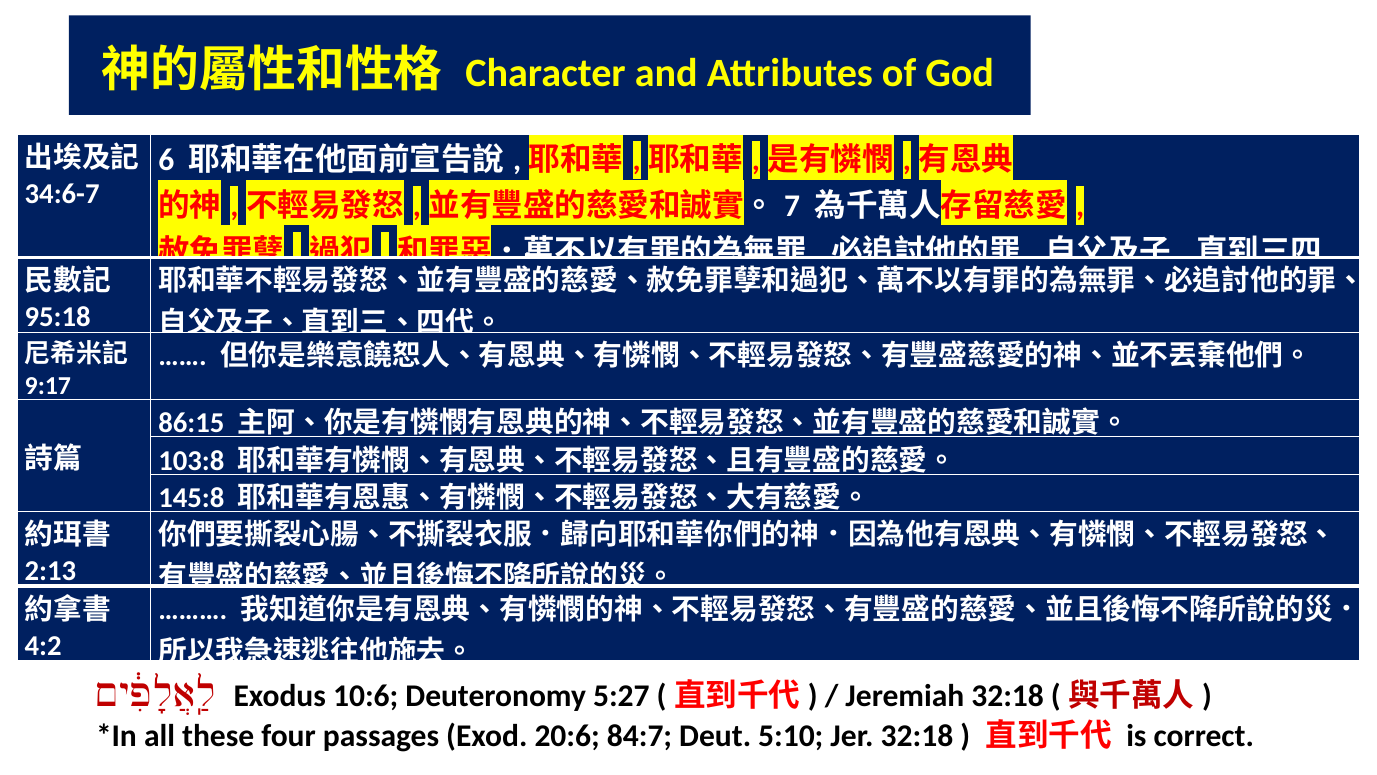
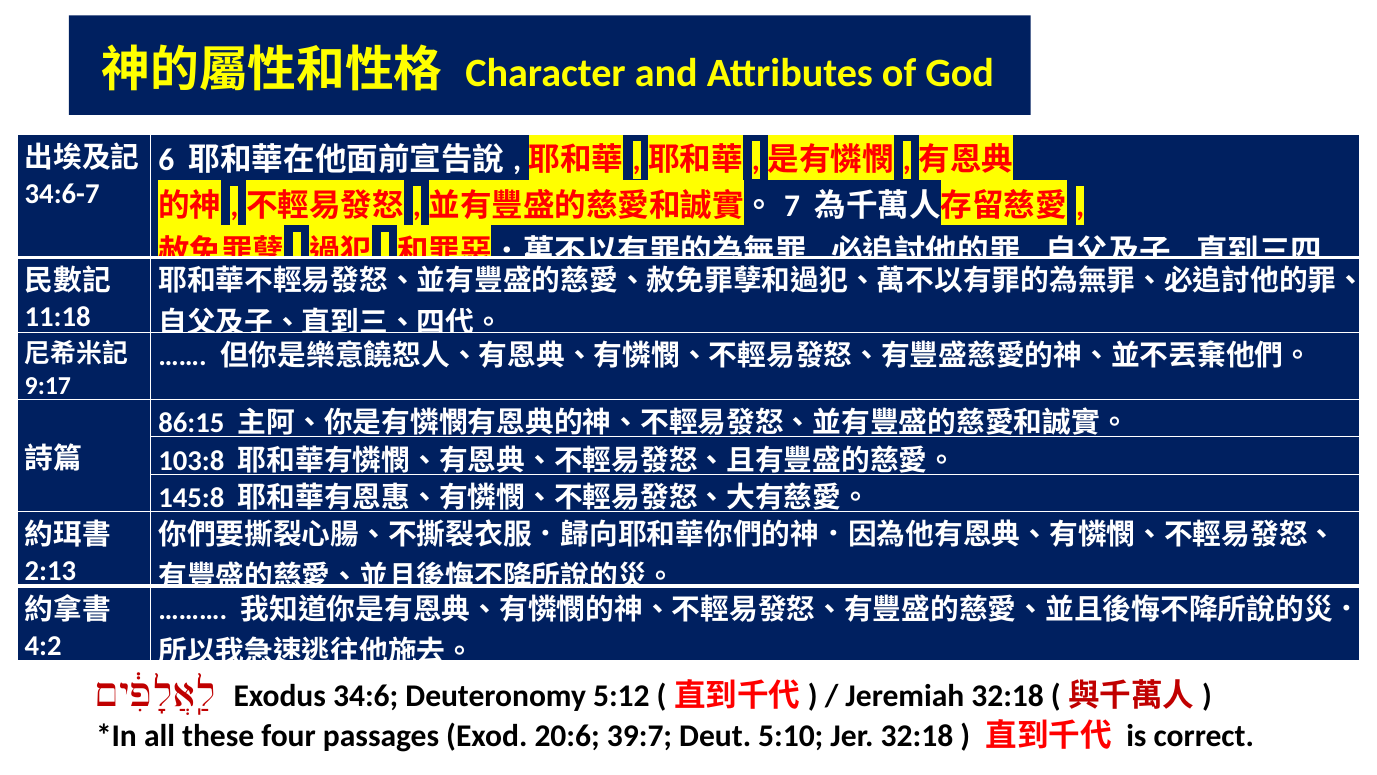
95:18: 95:18 -> 11:18 (58, 317)
10:6: 10:6 -> 34:6 (366, 696)
5:27: 5:27 -> 5:12 (621, 696)
84:7: 84:7 -> 39:7 (640, 735)
